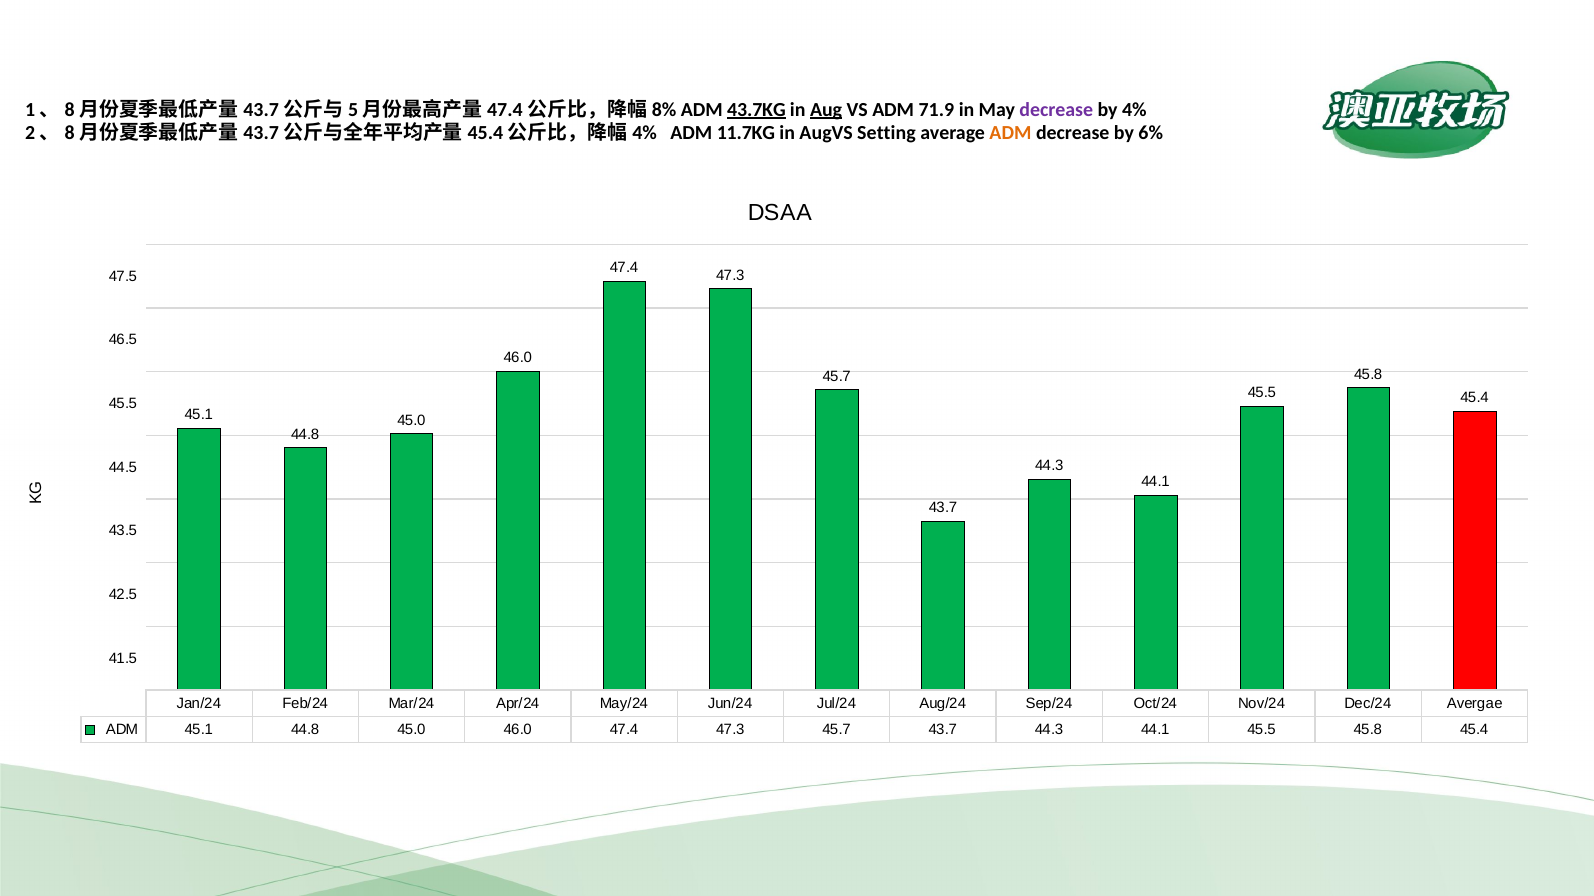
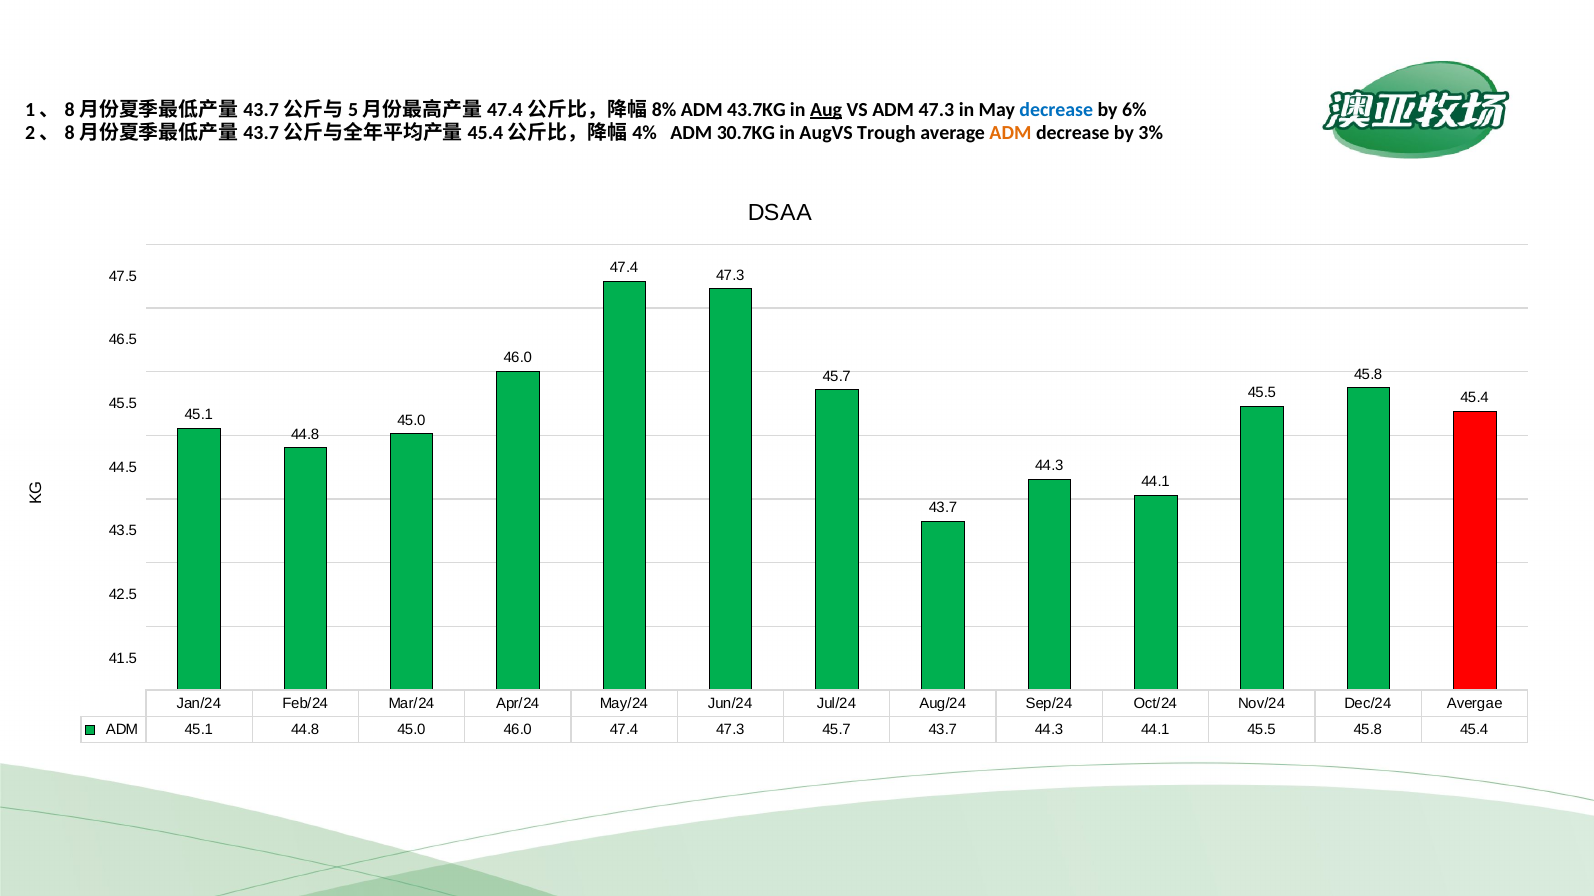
43.7KG underline: present -> none (756, 110)
ADM 71.9: 71.9 -> 47.3 (936, 110)
decrease colour: purple -> blue (1056, 110)
4%: 4% -> 6% (1134, 110)
11.7KG: 11.7KG -> 30.7KG (746, 133)
Setting: Setting -> Trough (887, 133)
6%: 6% -> 3% (1151, 133)
